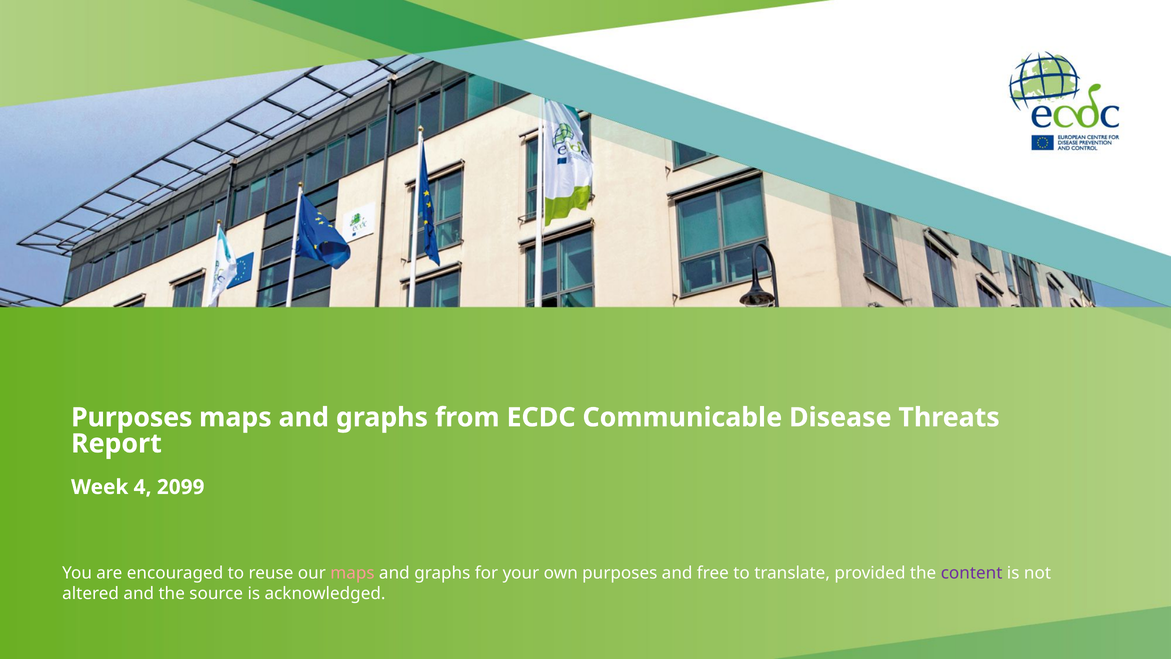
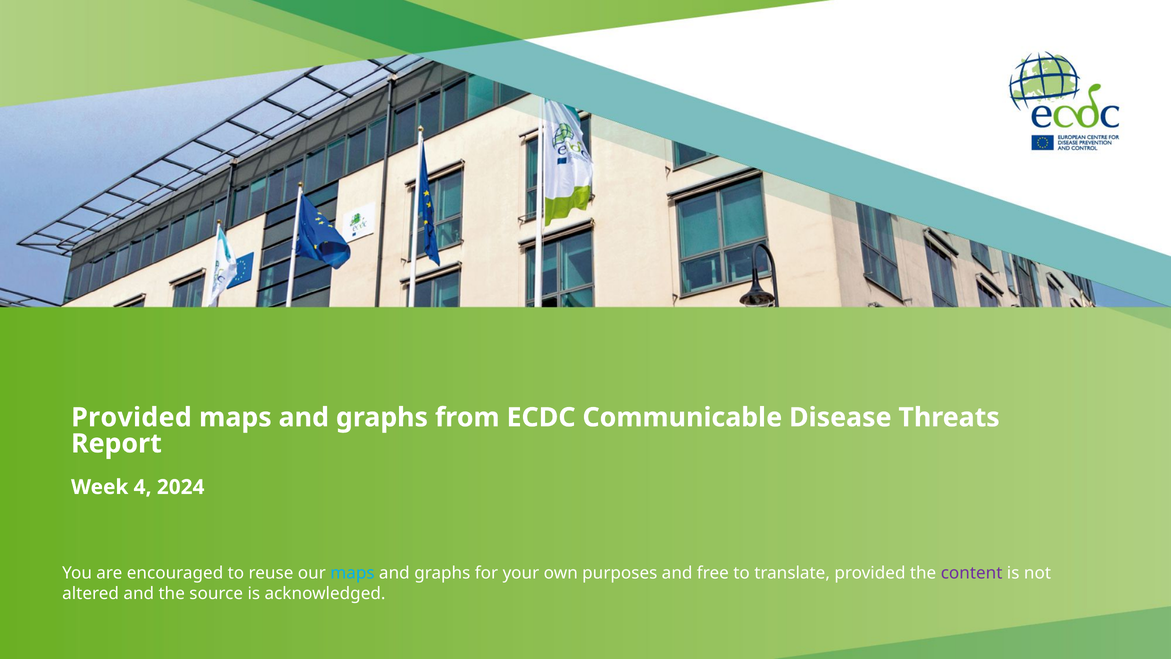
Purposes: Purposes -> Provided (131, 417)
2099: 2099 -> 2024 (181, 487)
maps colour: pink -> light blue (352, 573)
